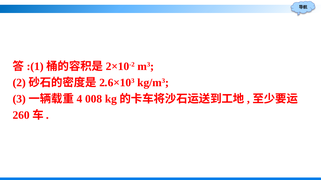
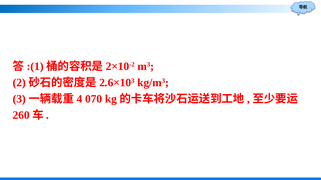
008: 008 -> 070 (94, 99)
